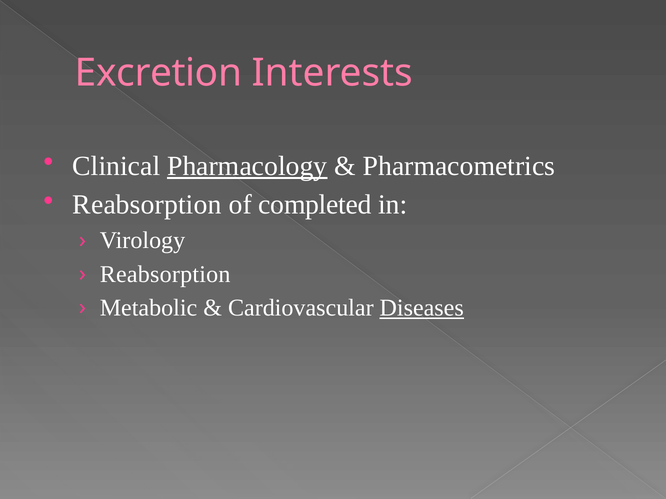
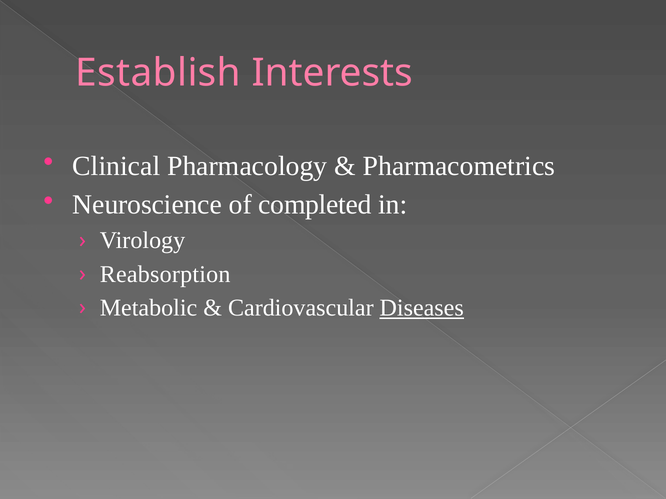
Excretion: Excretion -> Establish (158, 73)
Pharmacology underline: present -> none (247, 166)
Reabsorption: Reabsorption -> Neuroscience (147, 205)
